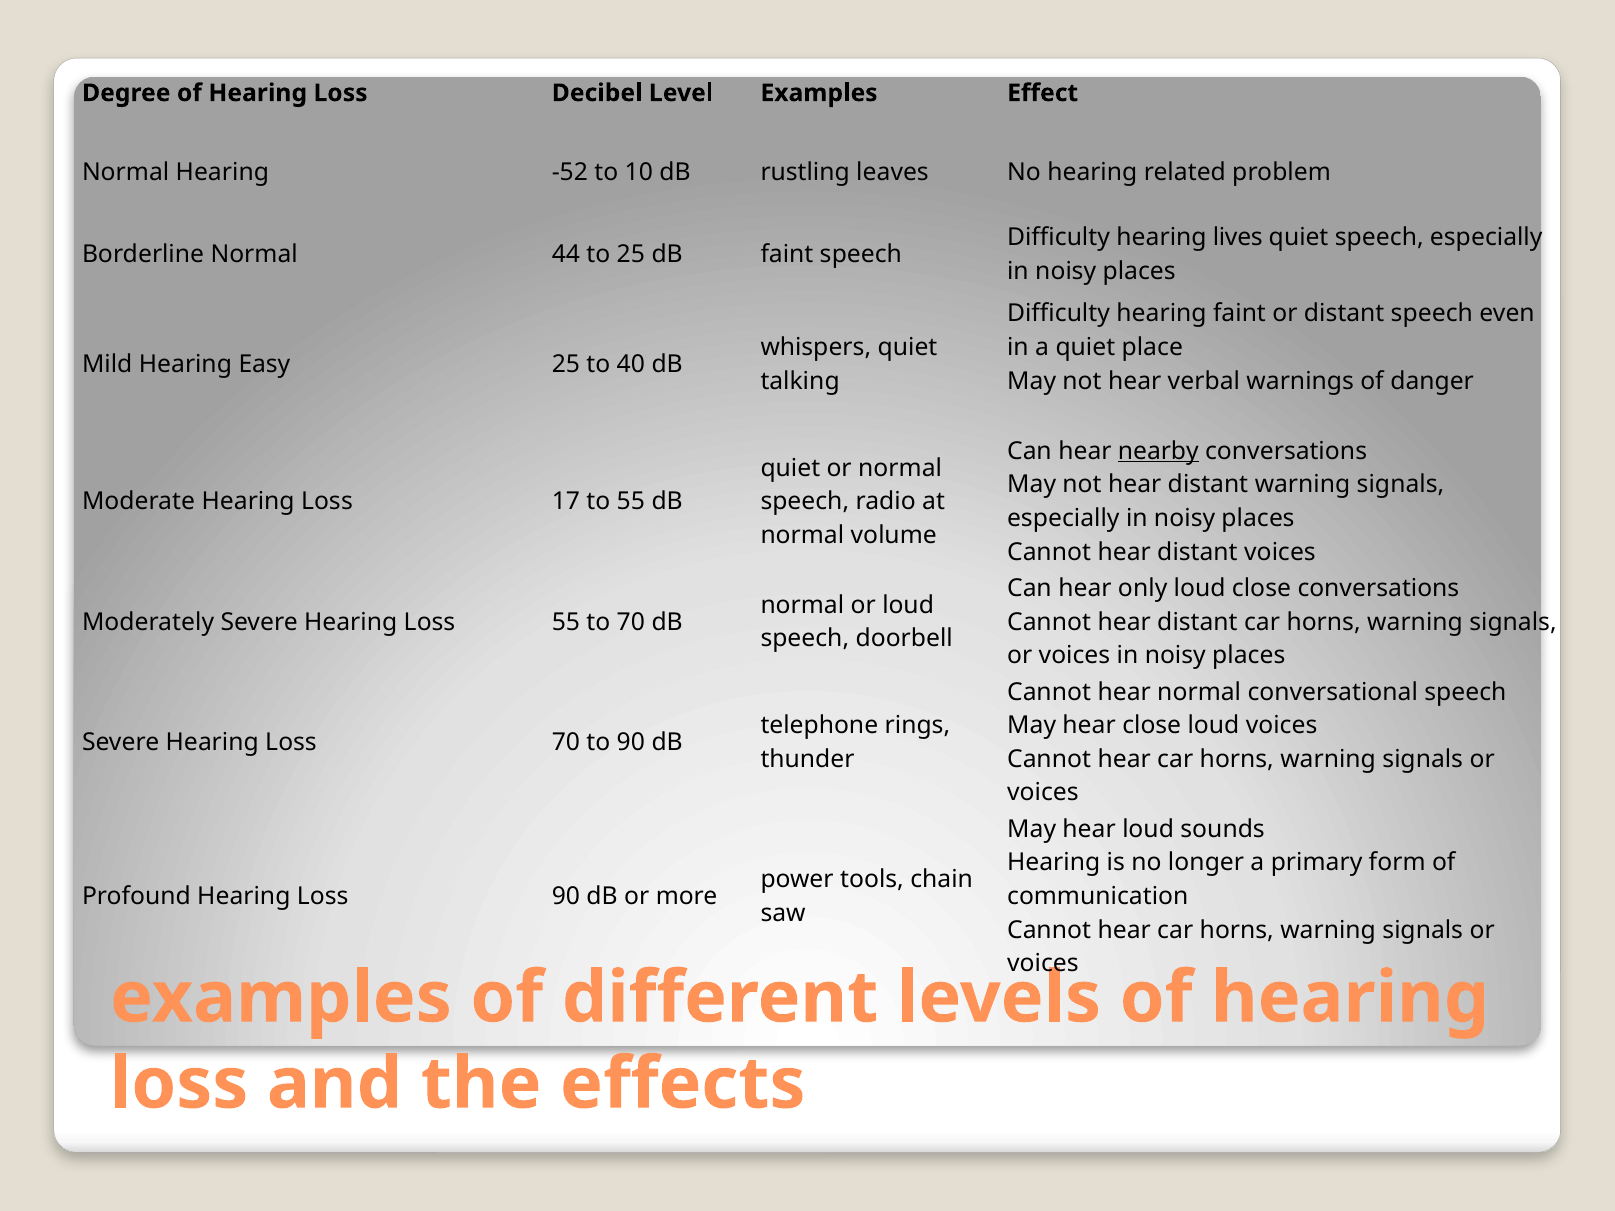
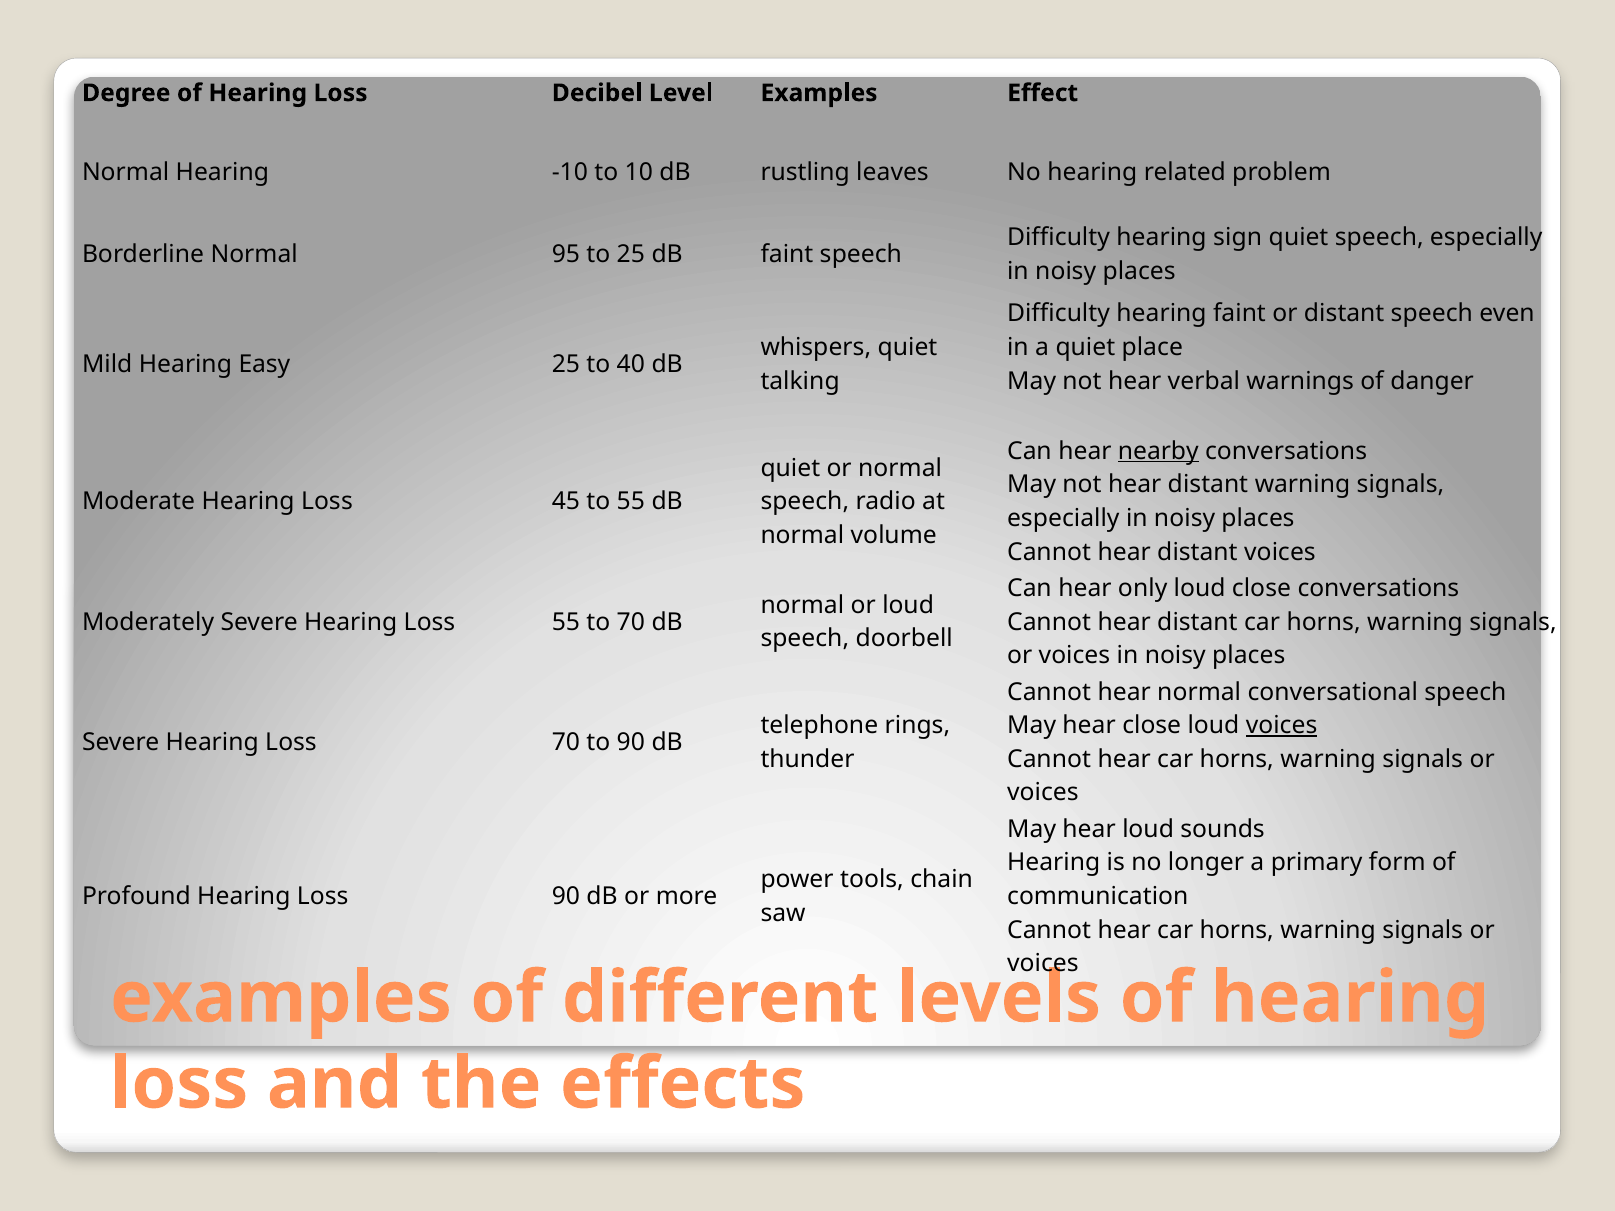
-52: -52 -> -10 (570, 172)
lives: lives -> sign (1238, 238)
44: 44 -> 95 (566, 254)
17: 17 -> 45 (566, 502)
voices underline: none -> present (1282, 726)
